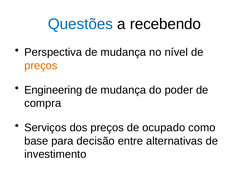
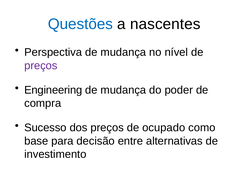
recebendo: recebendo -> nascentes (165, 24)
preços colour: orange -> purple (41, 66)
Serviços: Serviços -> Sucesso (45, 128)
